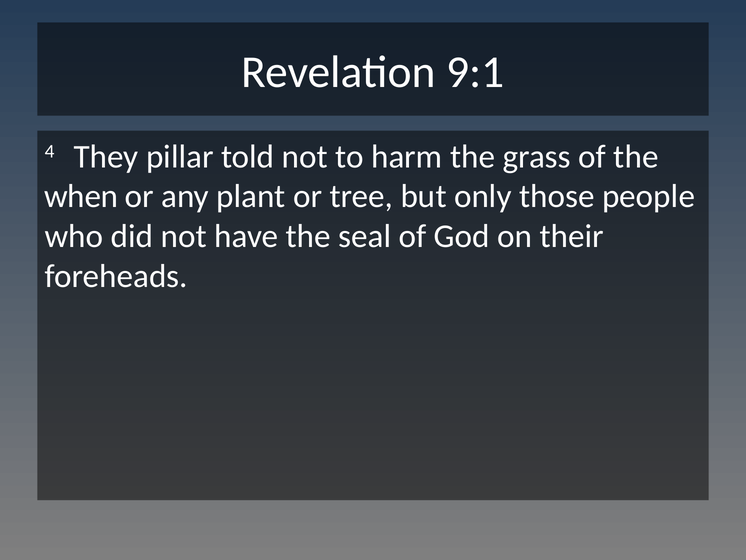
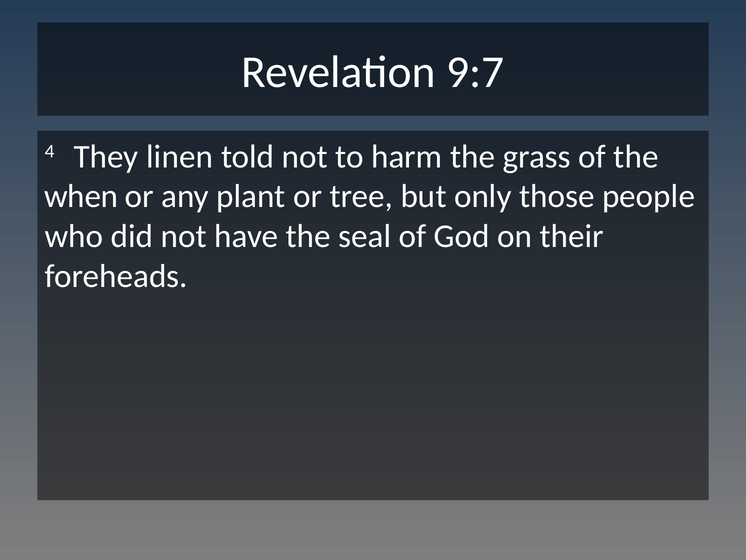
9:1: 9:1 -> 9:7 (475, 72)
pillar: pillar -> linen (180, 156)
